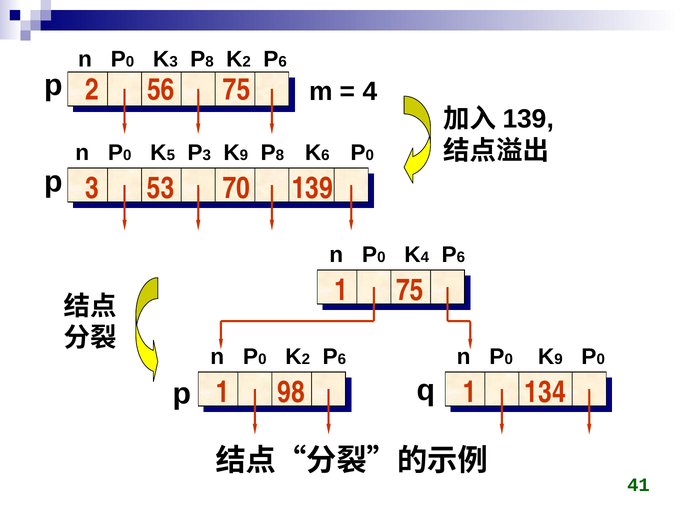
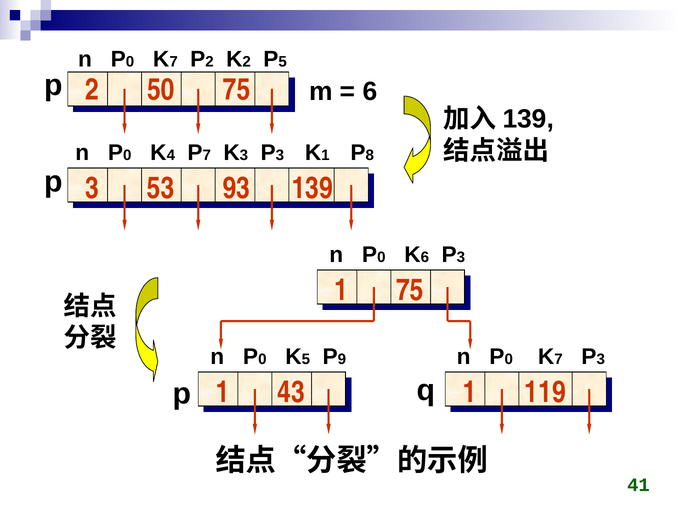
3: 3 -> 7 (174, 62)
8: 8 -> 2 (210, 62)
6: 6 -> 5 (283, 62)
56: 56 -> 50 (161, 90)
4: 4 -> 6 (370, 91)
5: 5 -> 4 (171, 155)
3: 3 -> 7 (207, 155)
9: 9 -> 3 (244, 155)
8: 8 -> 3 (280, 155)
6: 6 -> 1 (325, 155)
0: 0 -> 8 (370, 155)
70: 70 -> 93 (236, 188)
4: 4 -> 6 (425, 257)
6: 6 -> 3 (461, 257)
2: 2 -> 5 (306, 359)
6: 6 -> 9 (342, 359)
9: 9 -> 7 (558, 359)
0: 0 -> 3 (601, 359)
98: 98 -> 43 (291, 392)
134: 134 -> 119 (545, 392)
